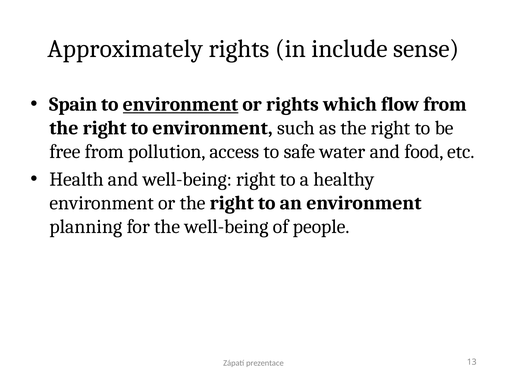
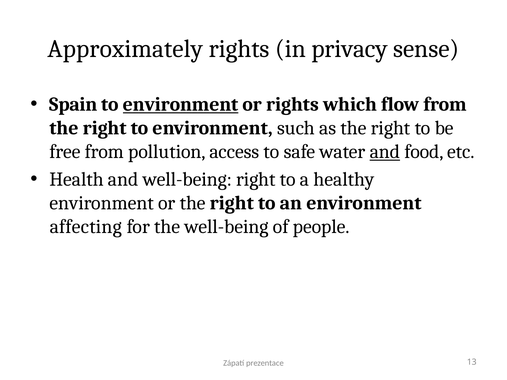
include: include -> privacy (350, 49)
and underline: none -> present (385, 152)
planning: planning -> affecting (86, 227)
